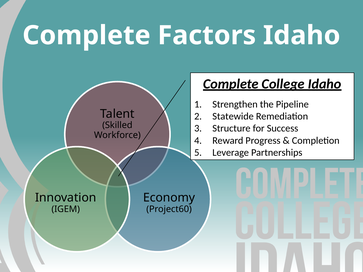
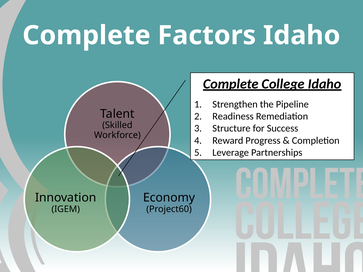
Statewide: Statewide -> Readiness (233, 116)
